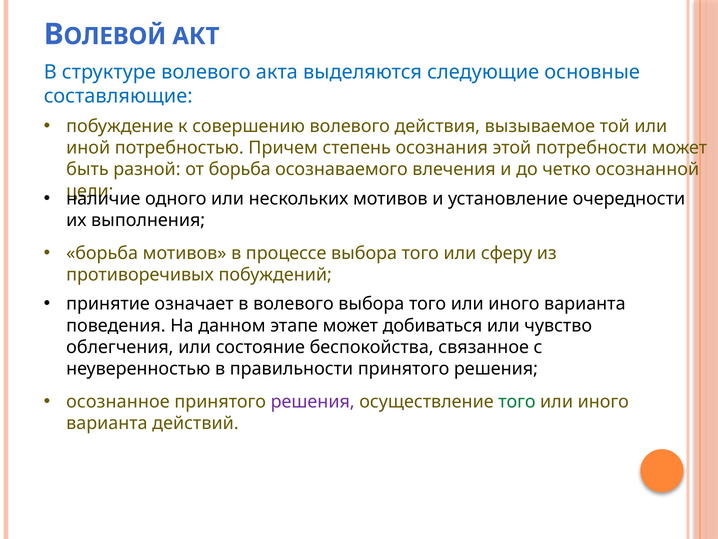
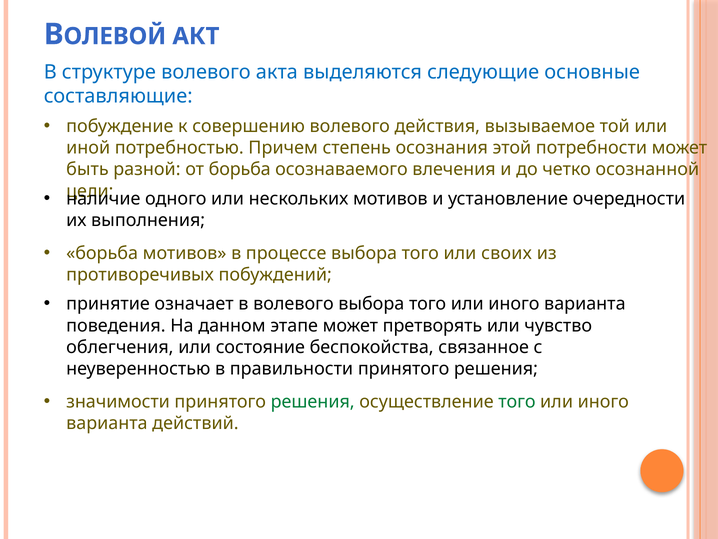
сферу: сферу -> своих (507, 253)
добиваться: добиваться -> претворять (432, 325)
осознанное: осознанное -> значимости (118, 401)
решения colour: purple -> green (313, 401)
